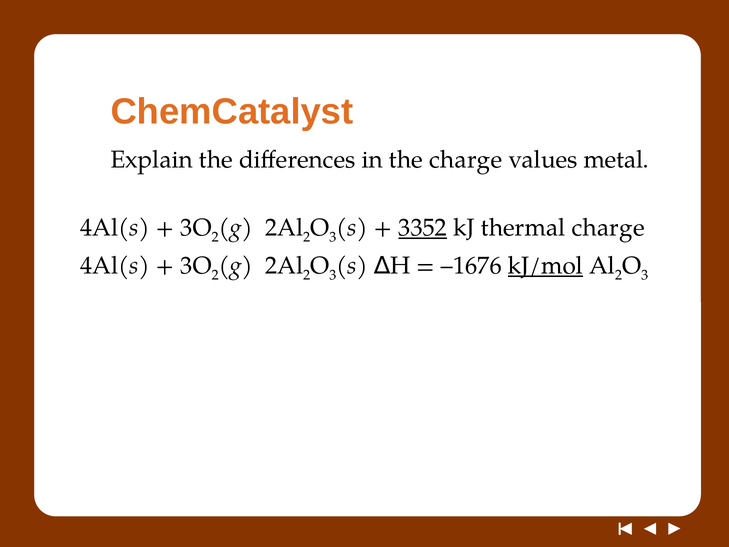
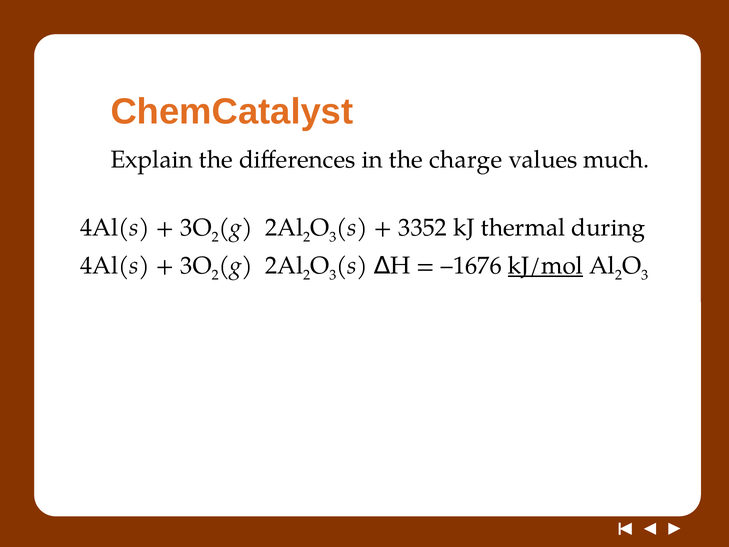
metal: metal -> much (616, 160)
3352 underline: present -> none (423, 228)
thermal charge: charge -> during (608, 228)
